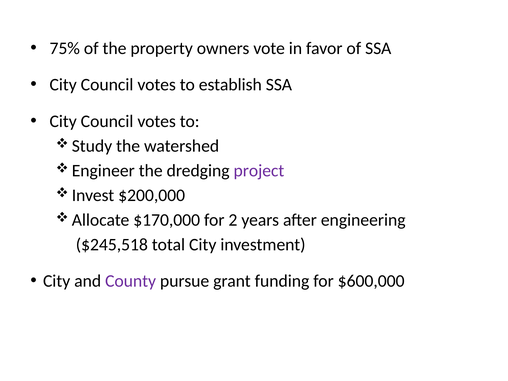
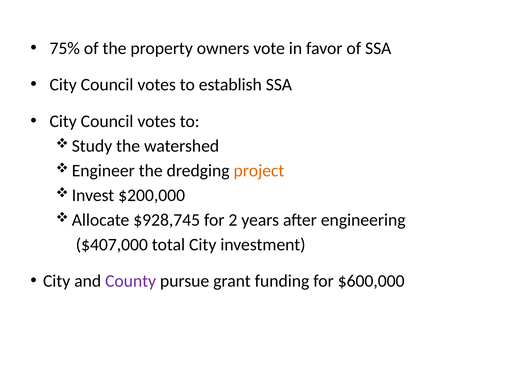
project colour: purple -> orange (259, 171)
$170,000: $170,000 -> $928,745 (167, 220)
$245,518: $245,518 -> $407,000 (112, 245)
